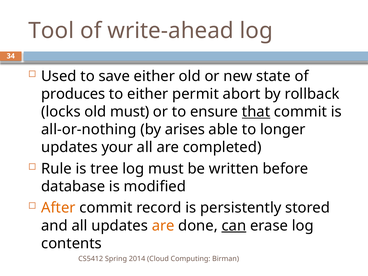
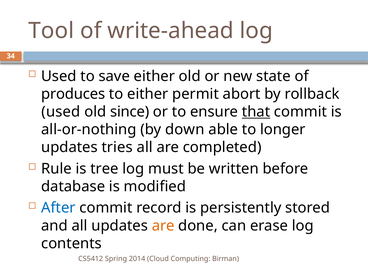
locks: locks -> used (61, 112)
old must: must -> since (130, 112)
arises: arises -> down (185, 130)
your: your -> tries (117, 147)
After colour: orange -> blue (58, 208)
can underline: present -> none (234, 226)
